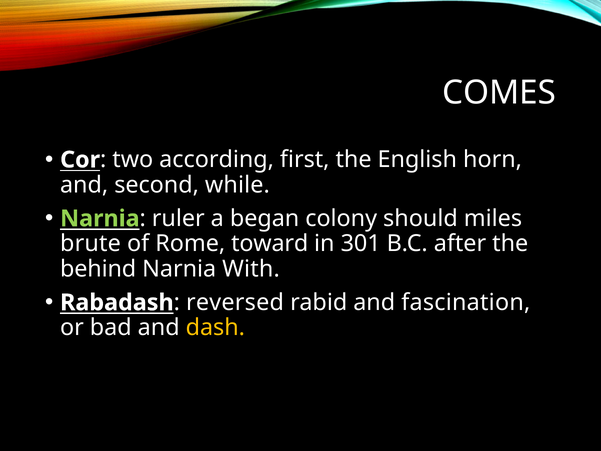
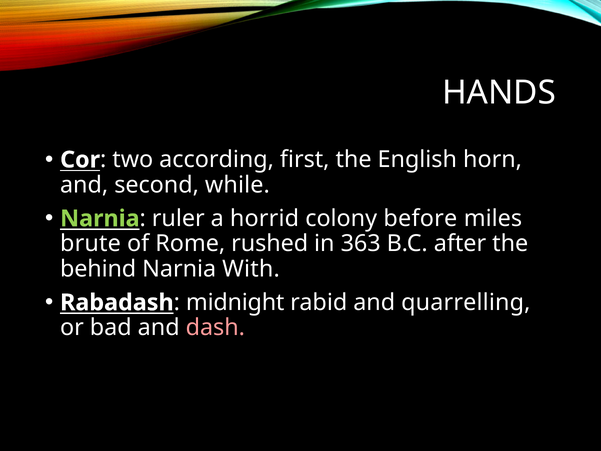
COMES: COMES -> HANDS (499, 93)
began: began -> horrid (265, 218)
should: should -> before (420, 218)
toward: toward -> rushed (270, 244)
301: 301 -> 363 (361, 244)
reversed: reversed -> midnight (235, 302)
fascination: fascination -> quarrelling (466, 302)
dash colour: yellow -> pink (215, 328)
